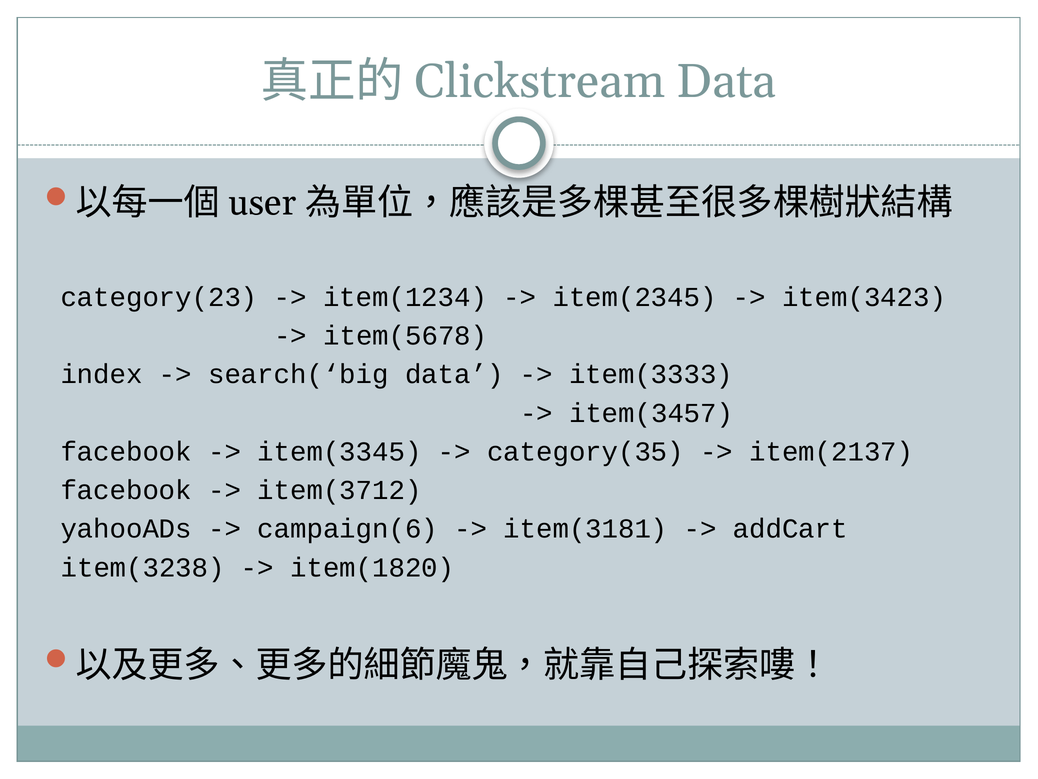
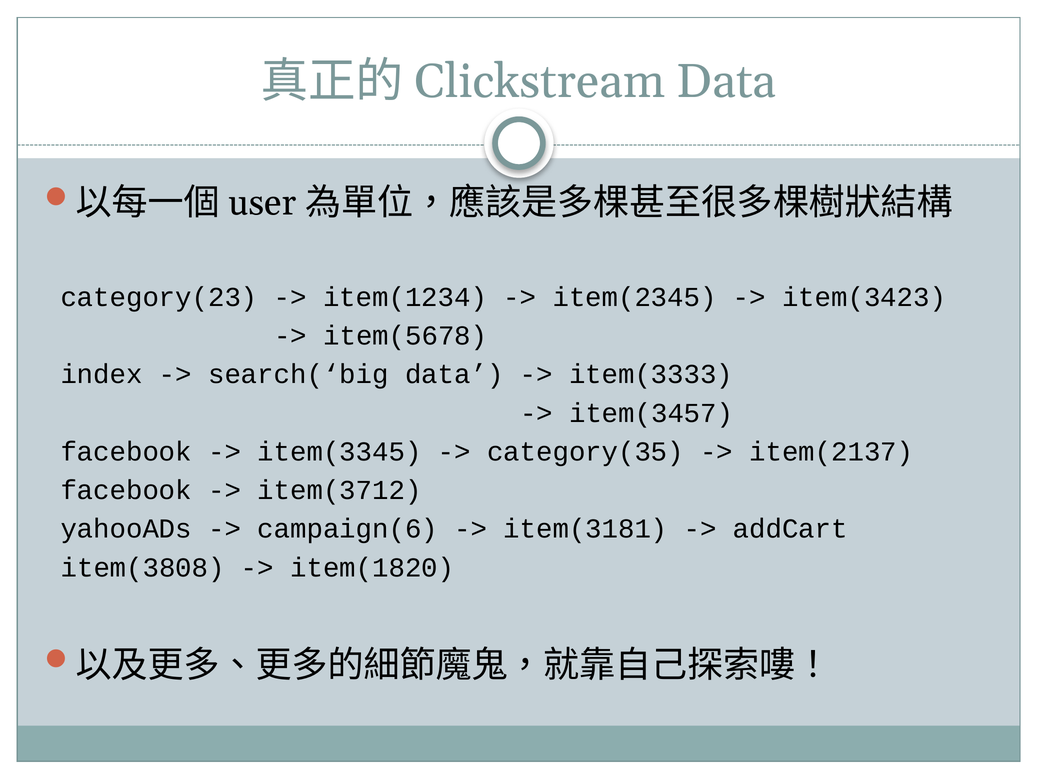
item(3238: item(3238 -> item(3808 (143, 567)
